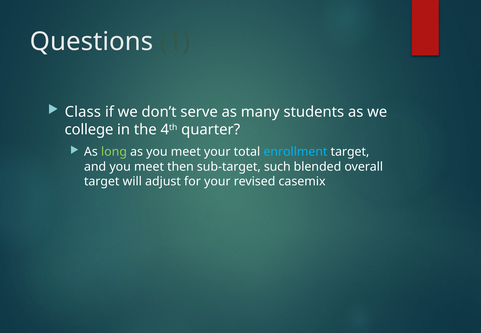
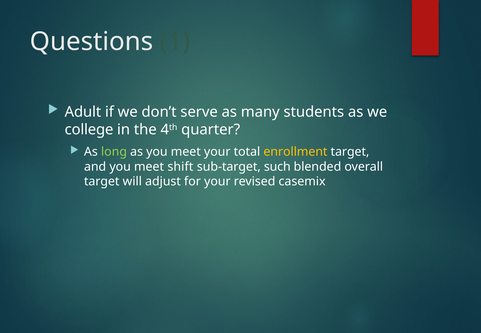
Class: Class -> Adult (83, 112)
enrollment colour: light blue -> yellow (295, 152)
then: then -> shift (180, 167)
